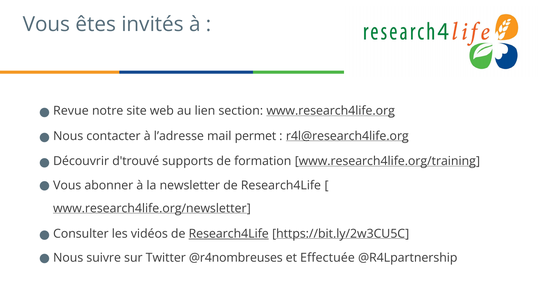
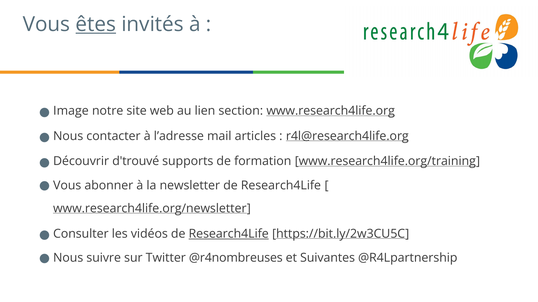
êtes underline: none -> present (96, 24)
Revue: Revue -> Image (71, 111)
permet: permet -> articles (255, 136)
Effectuée: Effectuée -> Suivantes (328, 258)
